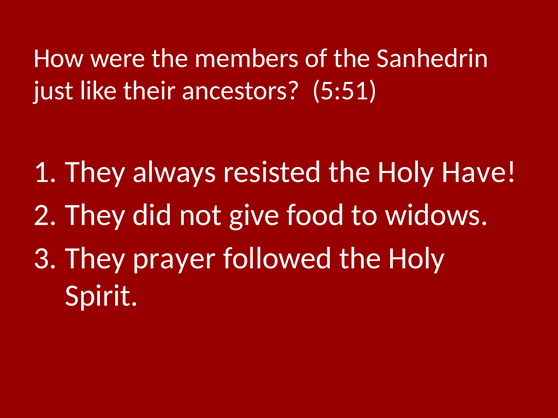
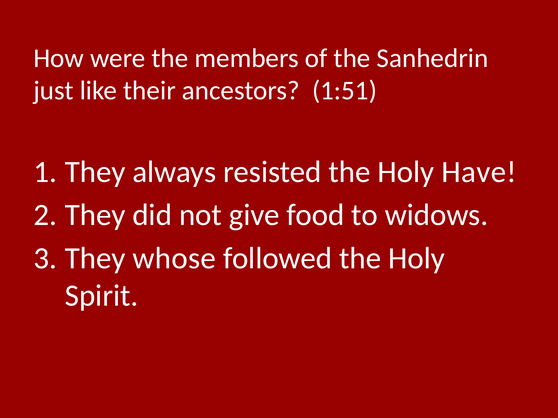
5:51: 5:51 -> 1:51 (344, 91)
prayer: prayer -> whose (174, 259)
